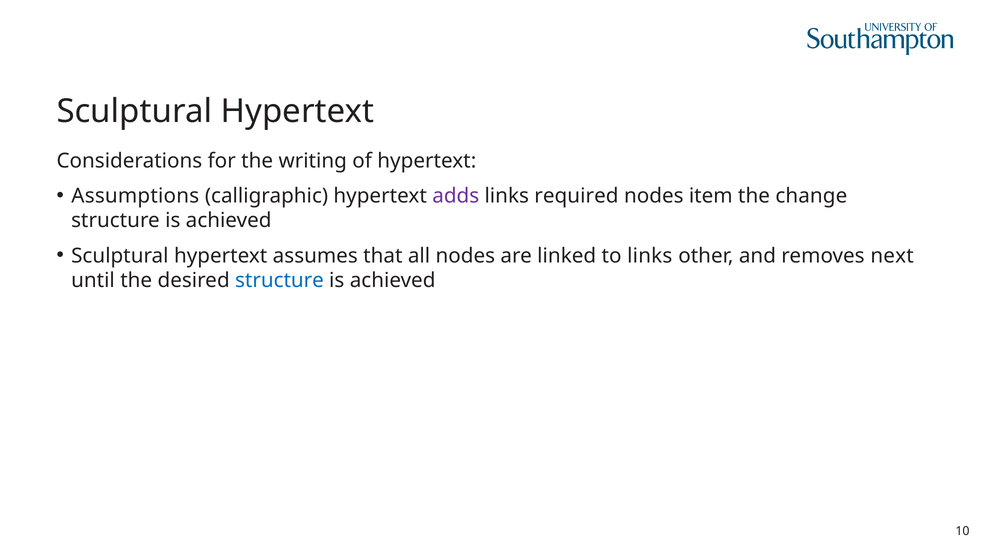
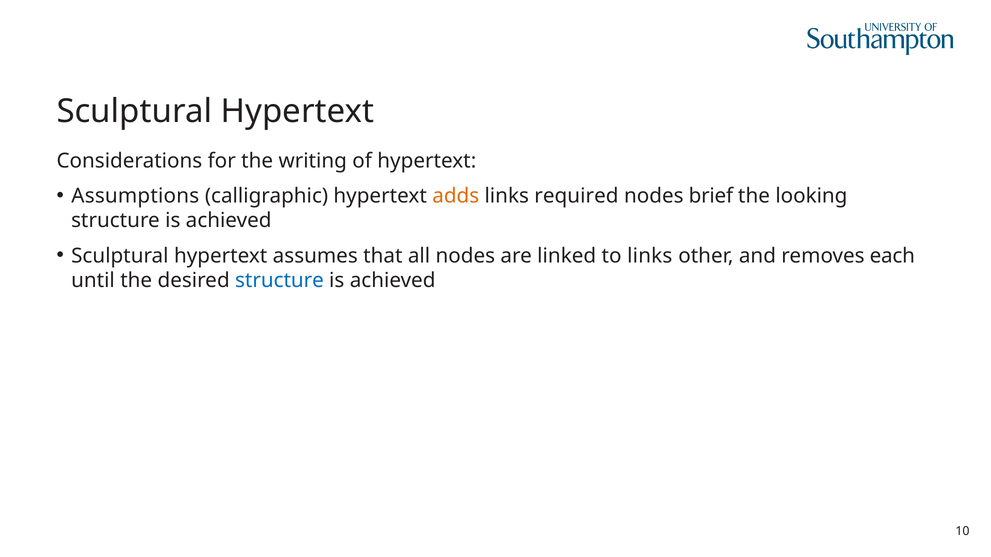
adds colour: purple -> orange (456, 196)
item: item -> brief (711, 196)
change: change -> looking (811, 196)
next: next -> each (892, 256)
